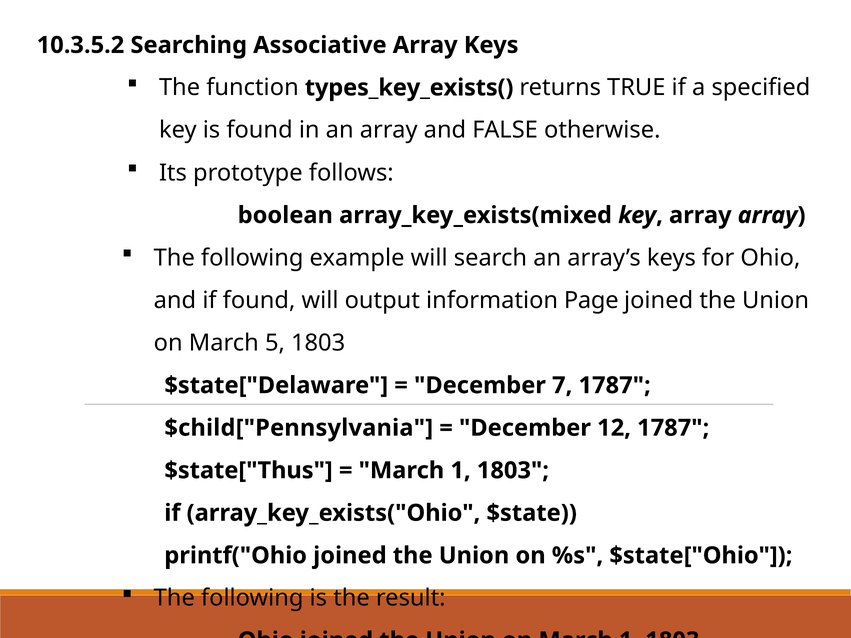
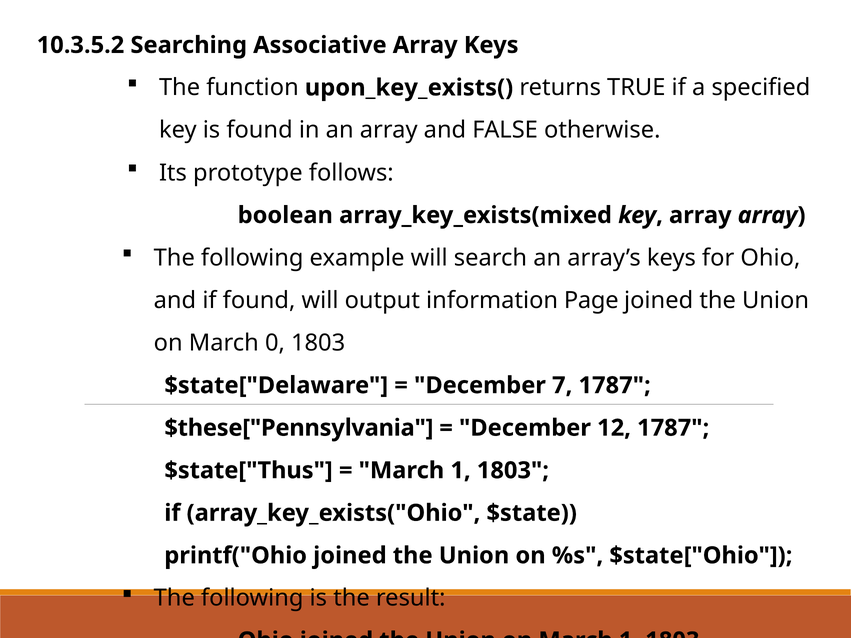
types_key_exists(: types_key_exists( -> upon_key_exists( (409, 88)
5: 5 -> 0 (275, 343)
$child["Pennsylvania: $child["Pennsylvania -> $these["Pennsylvania (299, 428)
